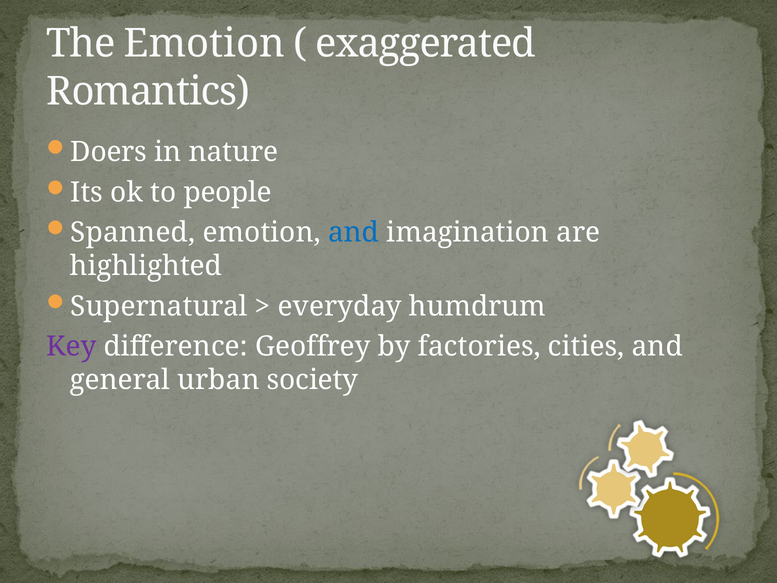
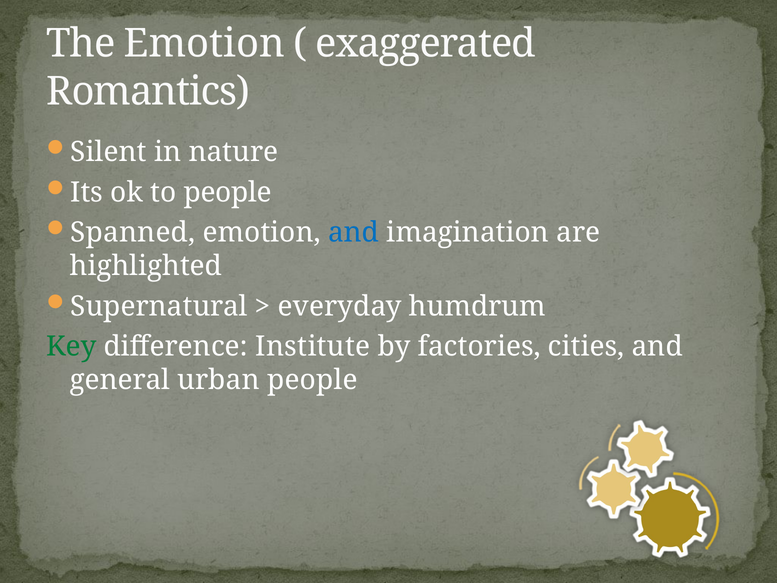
Doers: Doers -> Silent (109, 152)
Key colour: purple -> green (72, 346)
Geoffrey: Geoffrey -> Institute (313, 346)
urban society: society -> people (312, 380)
